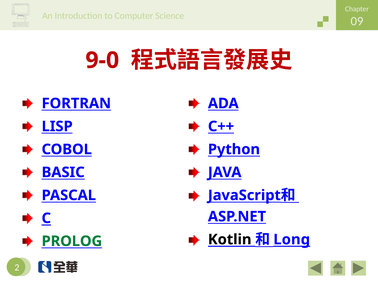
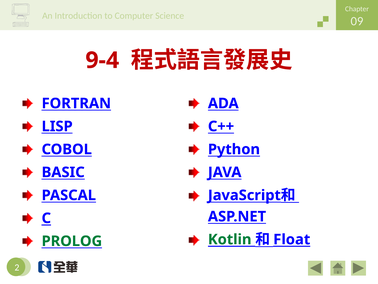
9-0: 9-0 -> 9-4 (102, 60)
Kotlin colour: black -> green (230, 239)
Long: Long -> Float (292, 239)
